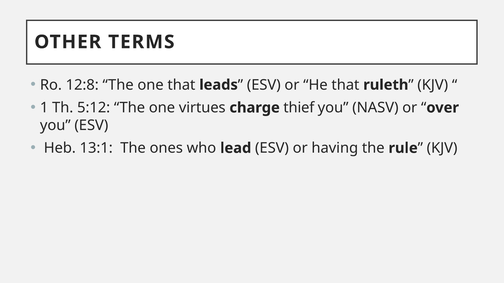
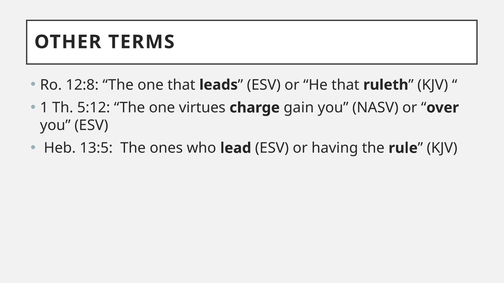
thief: thief -> gain (299, 108)
13:1: 13:1 -> 13:5 (96, 148)
